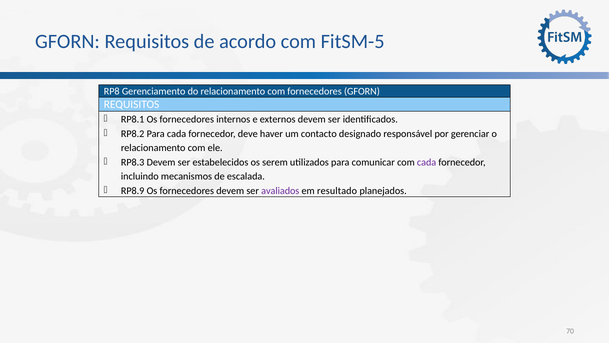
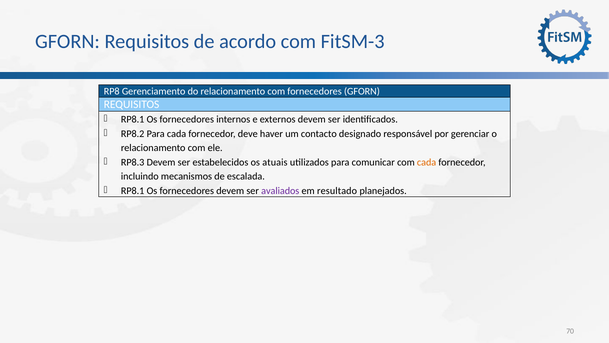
FitSM-5: FitSM-5 -> FitSM-3 (353, 41)
serem: serem -> atuais (275, 162)
cada colour: purple -> orange (427, 162)
RP8.9: RP8.9 -> RP8.1 (133, 191)
